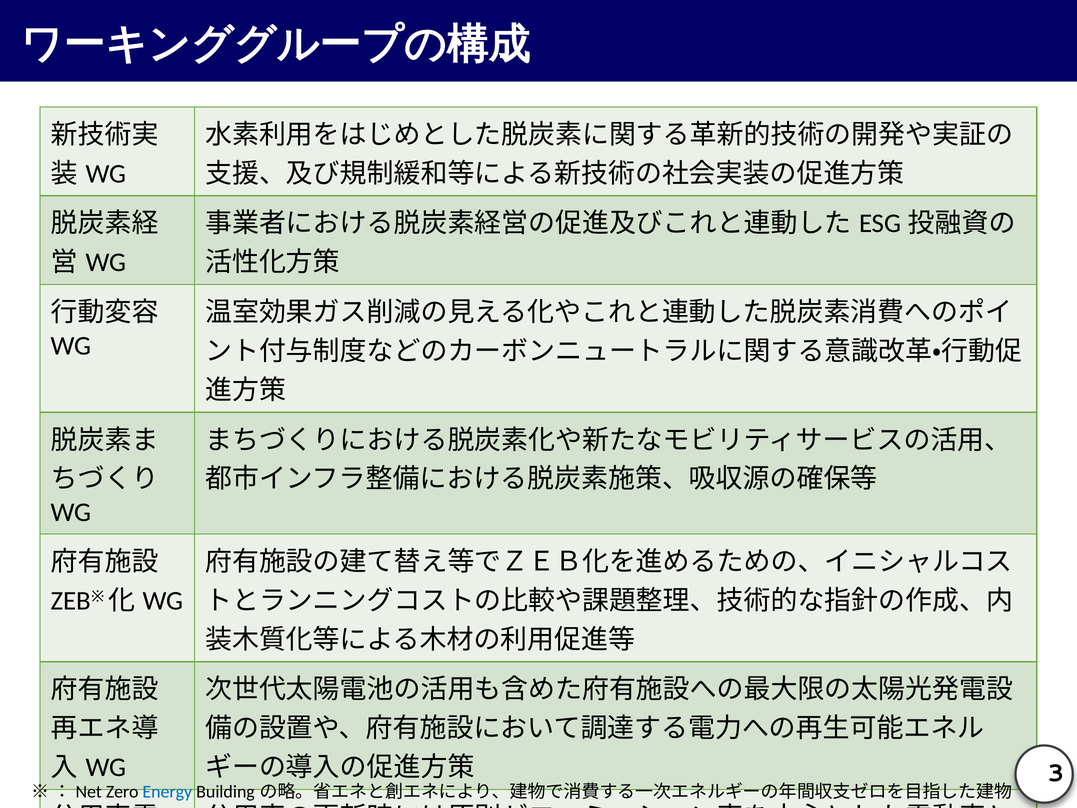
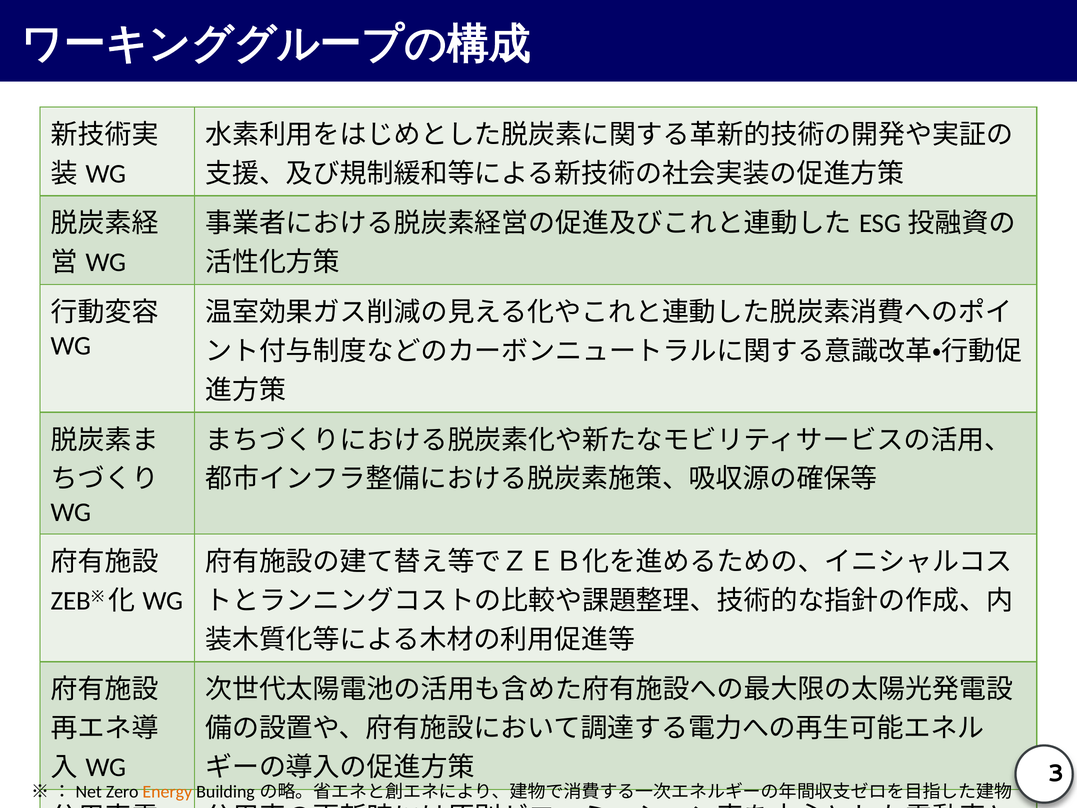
Energy colour: blue -> orange (167, 792)
